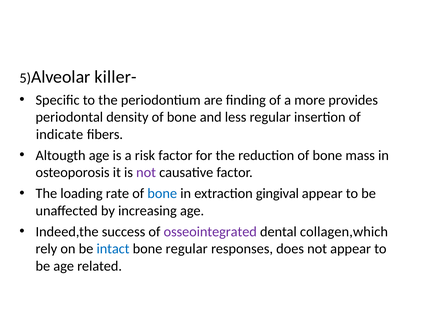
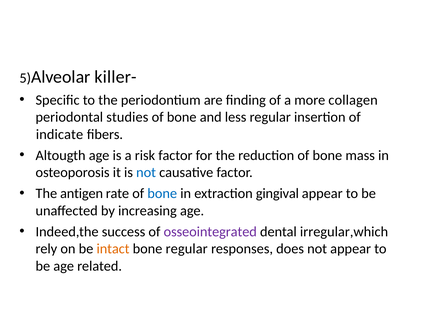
provides: provides -> collagen (353, 100)
density: density -> studies (127, 117)
not colour: purple -> blue (146, 172)
loading: loading -> antigen (82, 193)
collagen,which: collagen,which -> irregular,which (344, 231)
intact colour: blue -> orange (113, 249)
